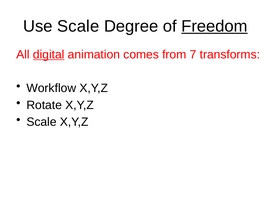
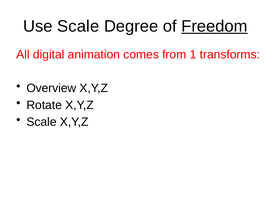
digital underline: present -> none (49, 55)
7: 7 -> 1 (193, 55)
Workflow: Workflow -> Overview (51, 88)
